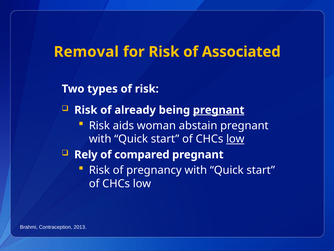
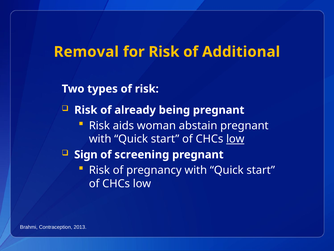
Associated: Associated -> Additional (241, 52)
pregnant underline: present -> none (219, 110)
Rely: Rely -> Sign (86, 154)
compared: compared -> screening (142, 154)
